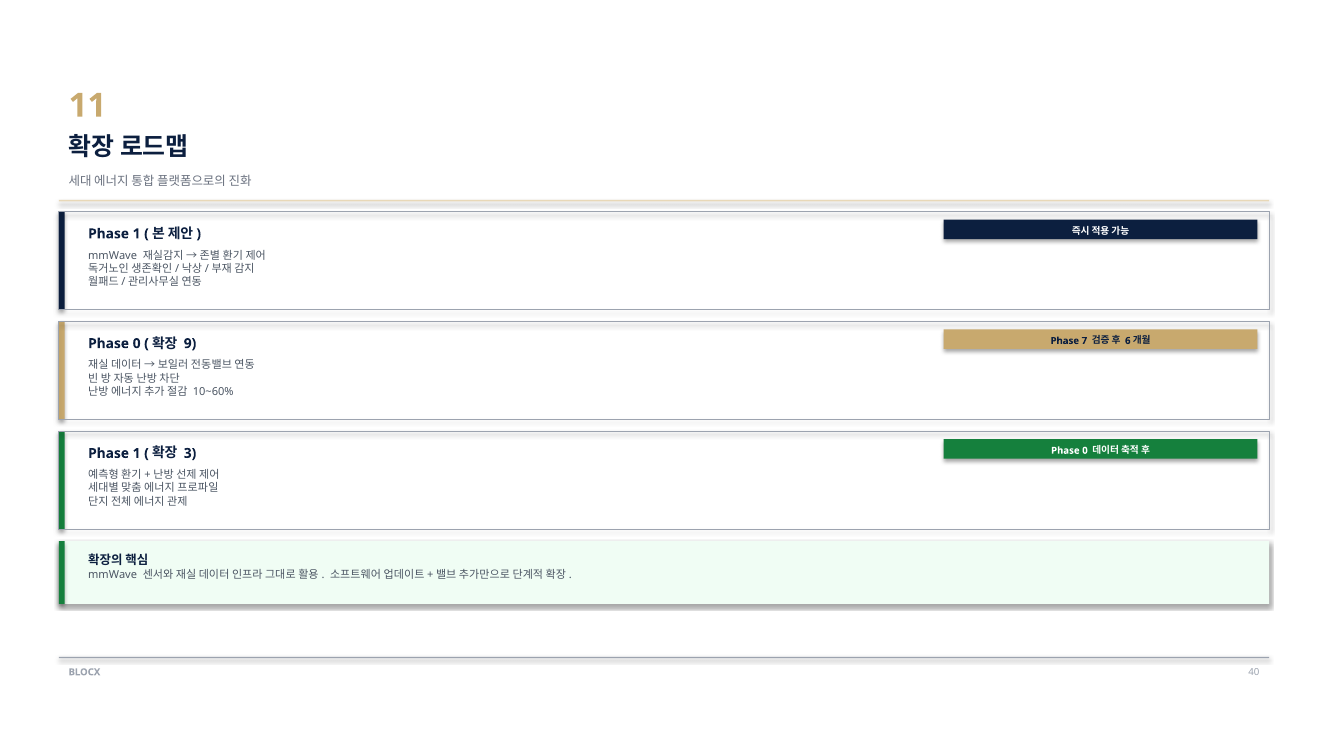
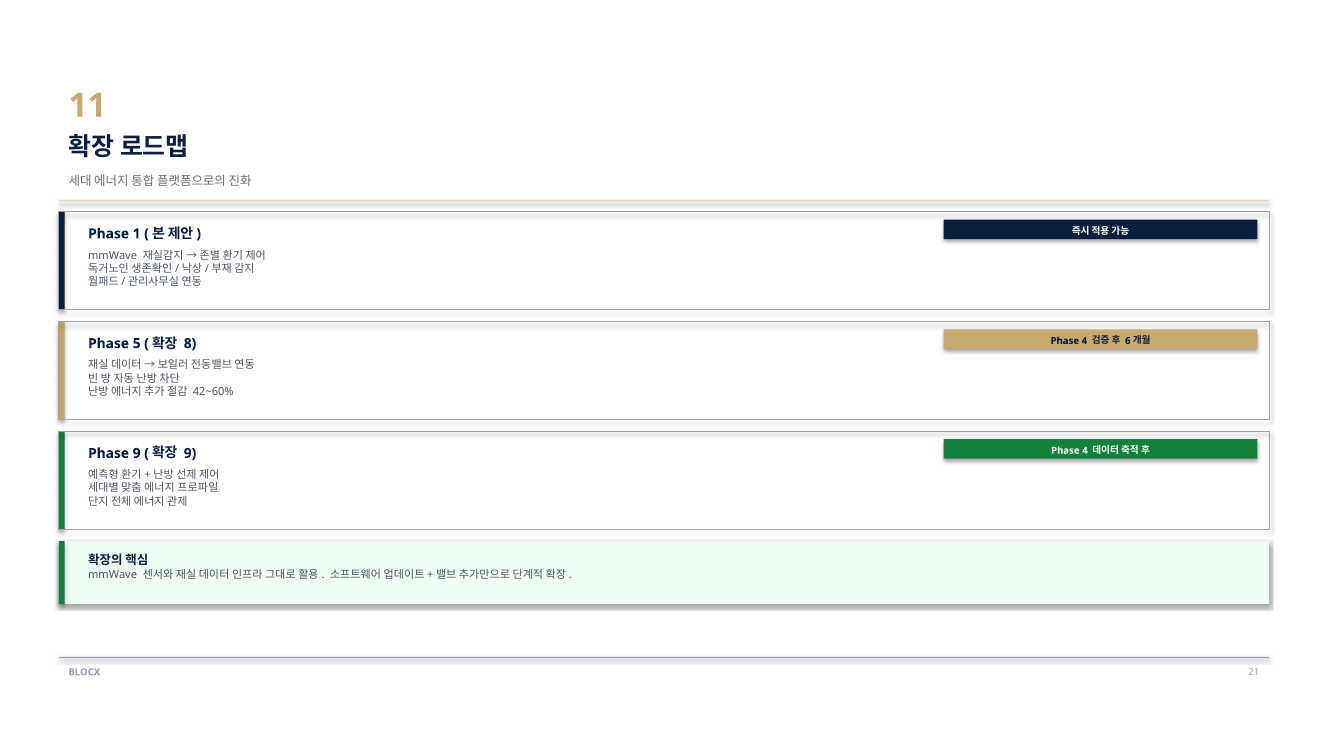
7: 7 -> 4 (1084, 341)
0: 0 -> 5 (137, 344)
9: 9 -> 8 (190, 344)
10~60%: 10~60% -> 42~60% (213, 392)
0: 0 -> 4 (1085, 451)
1: 1 -> 9 (137, 453)
3: 3 -> 9 (190, 453)
40: 40 -> 21 (1254, 672)
